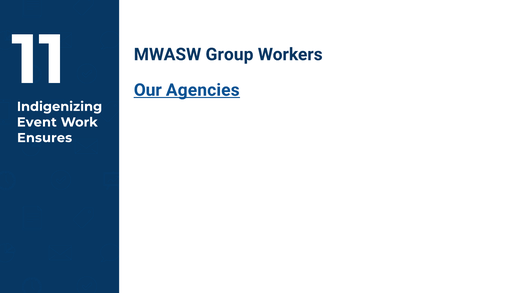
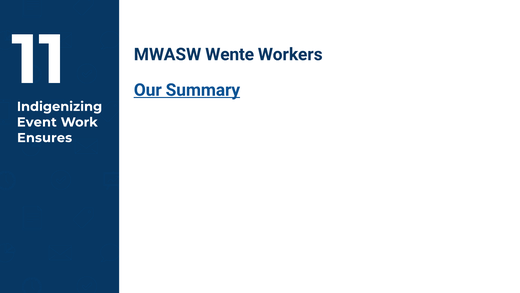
Group: Group -> Wente (230, 54)
Agencies: Agencies -> Summary (203, 90)
